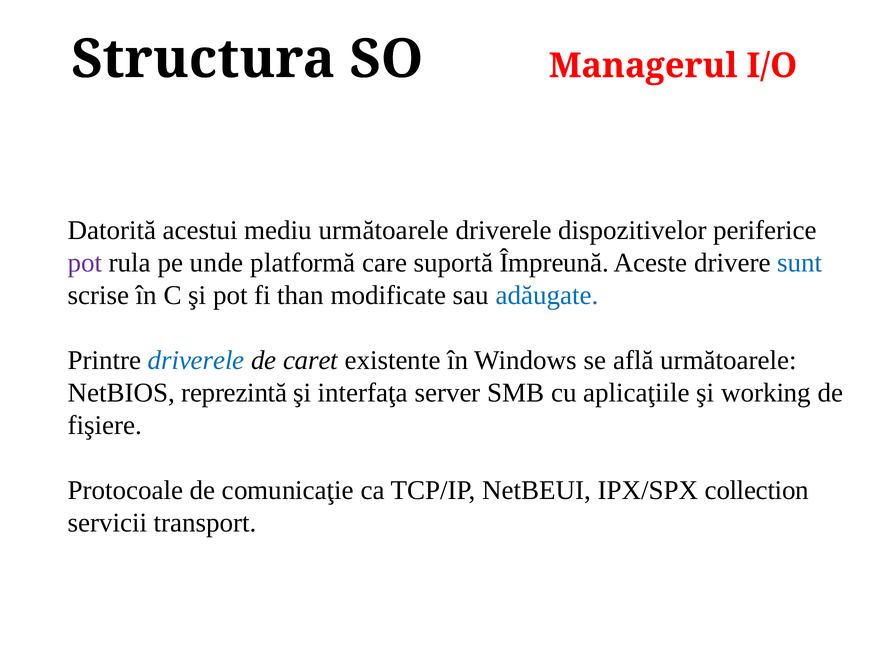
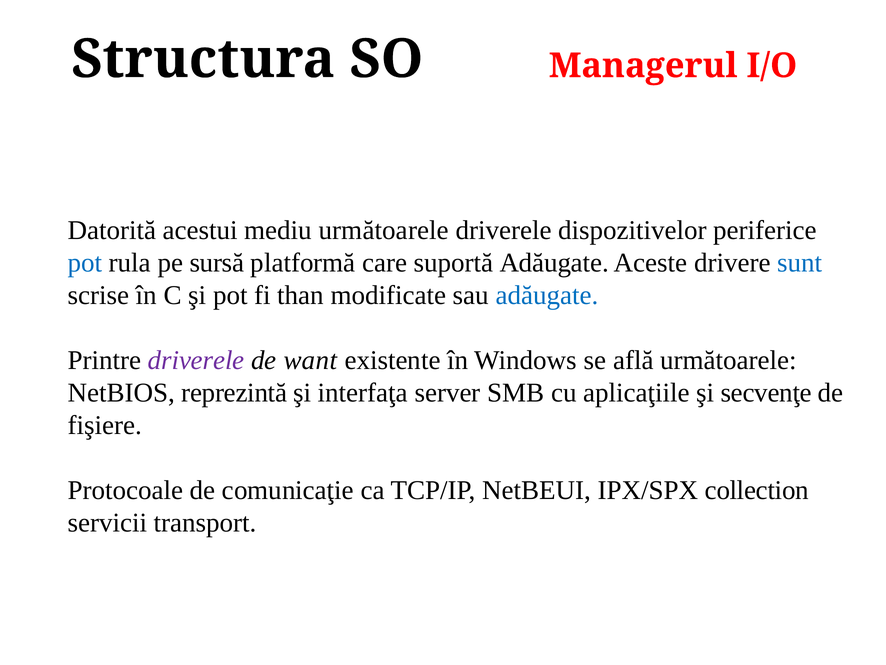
pot colour: purple -> blue (85, 262)
unde: unde -> sursă (217, 262)
suportă Împreună: Împreună -> Adăugate (554, 262)
driverele colour: blue -> purple (196, 360)
caret: caret -> want (310, 360)
working: working -> secvenţe (766, 392)
